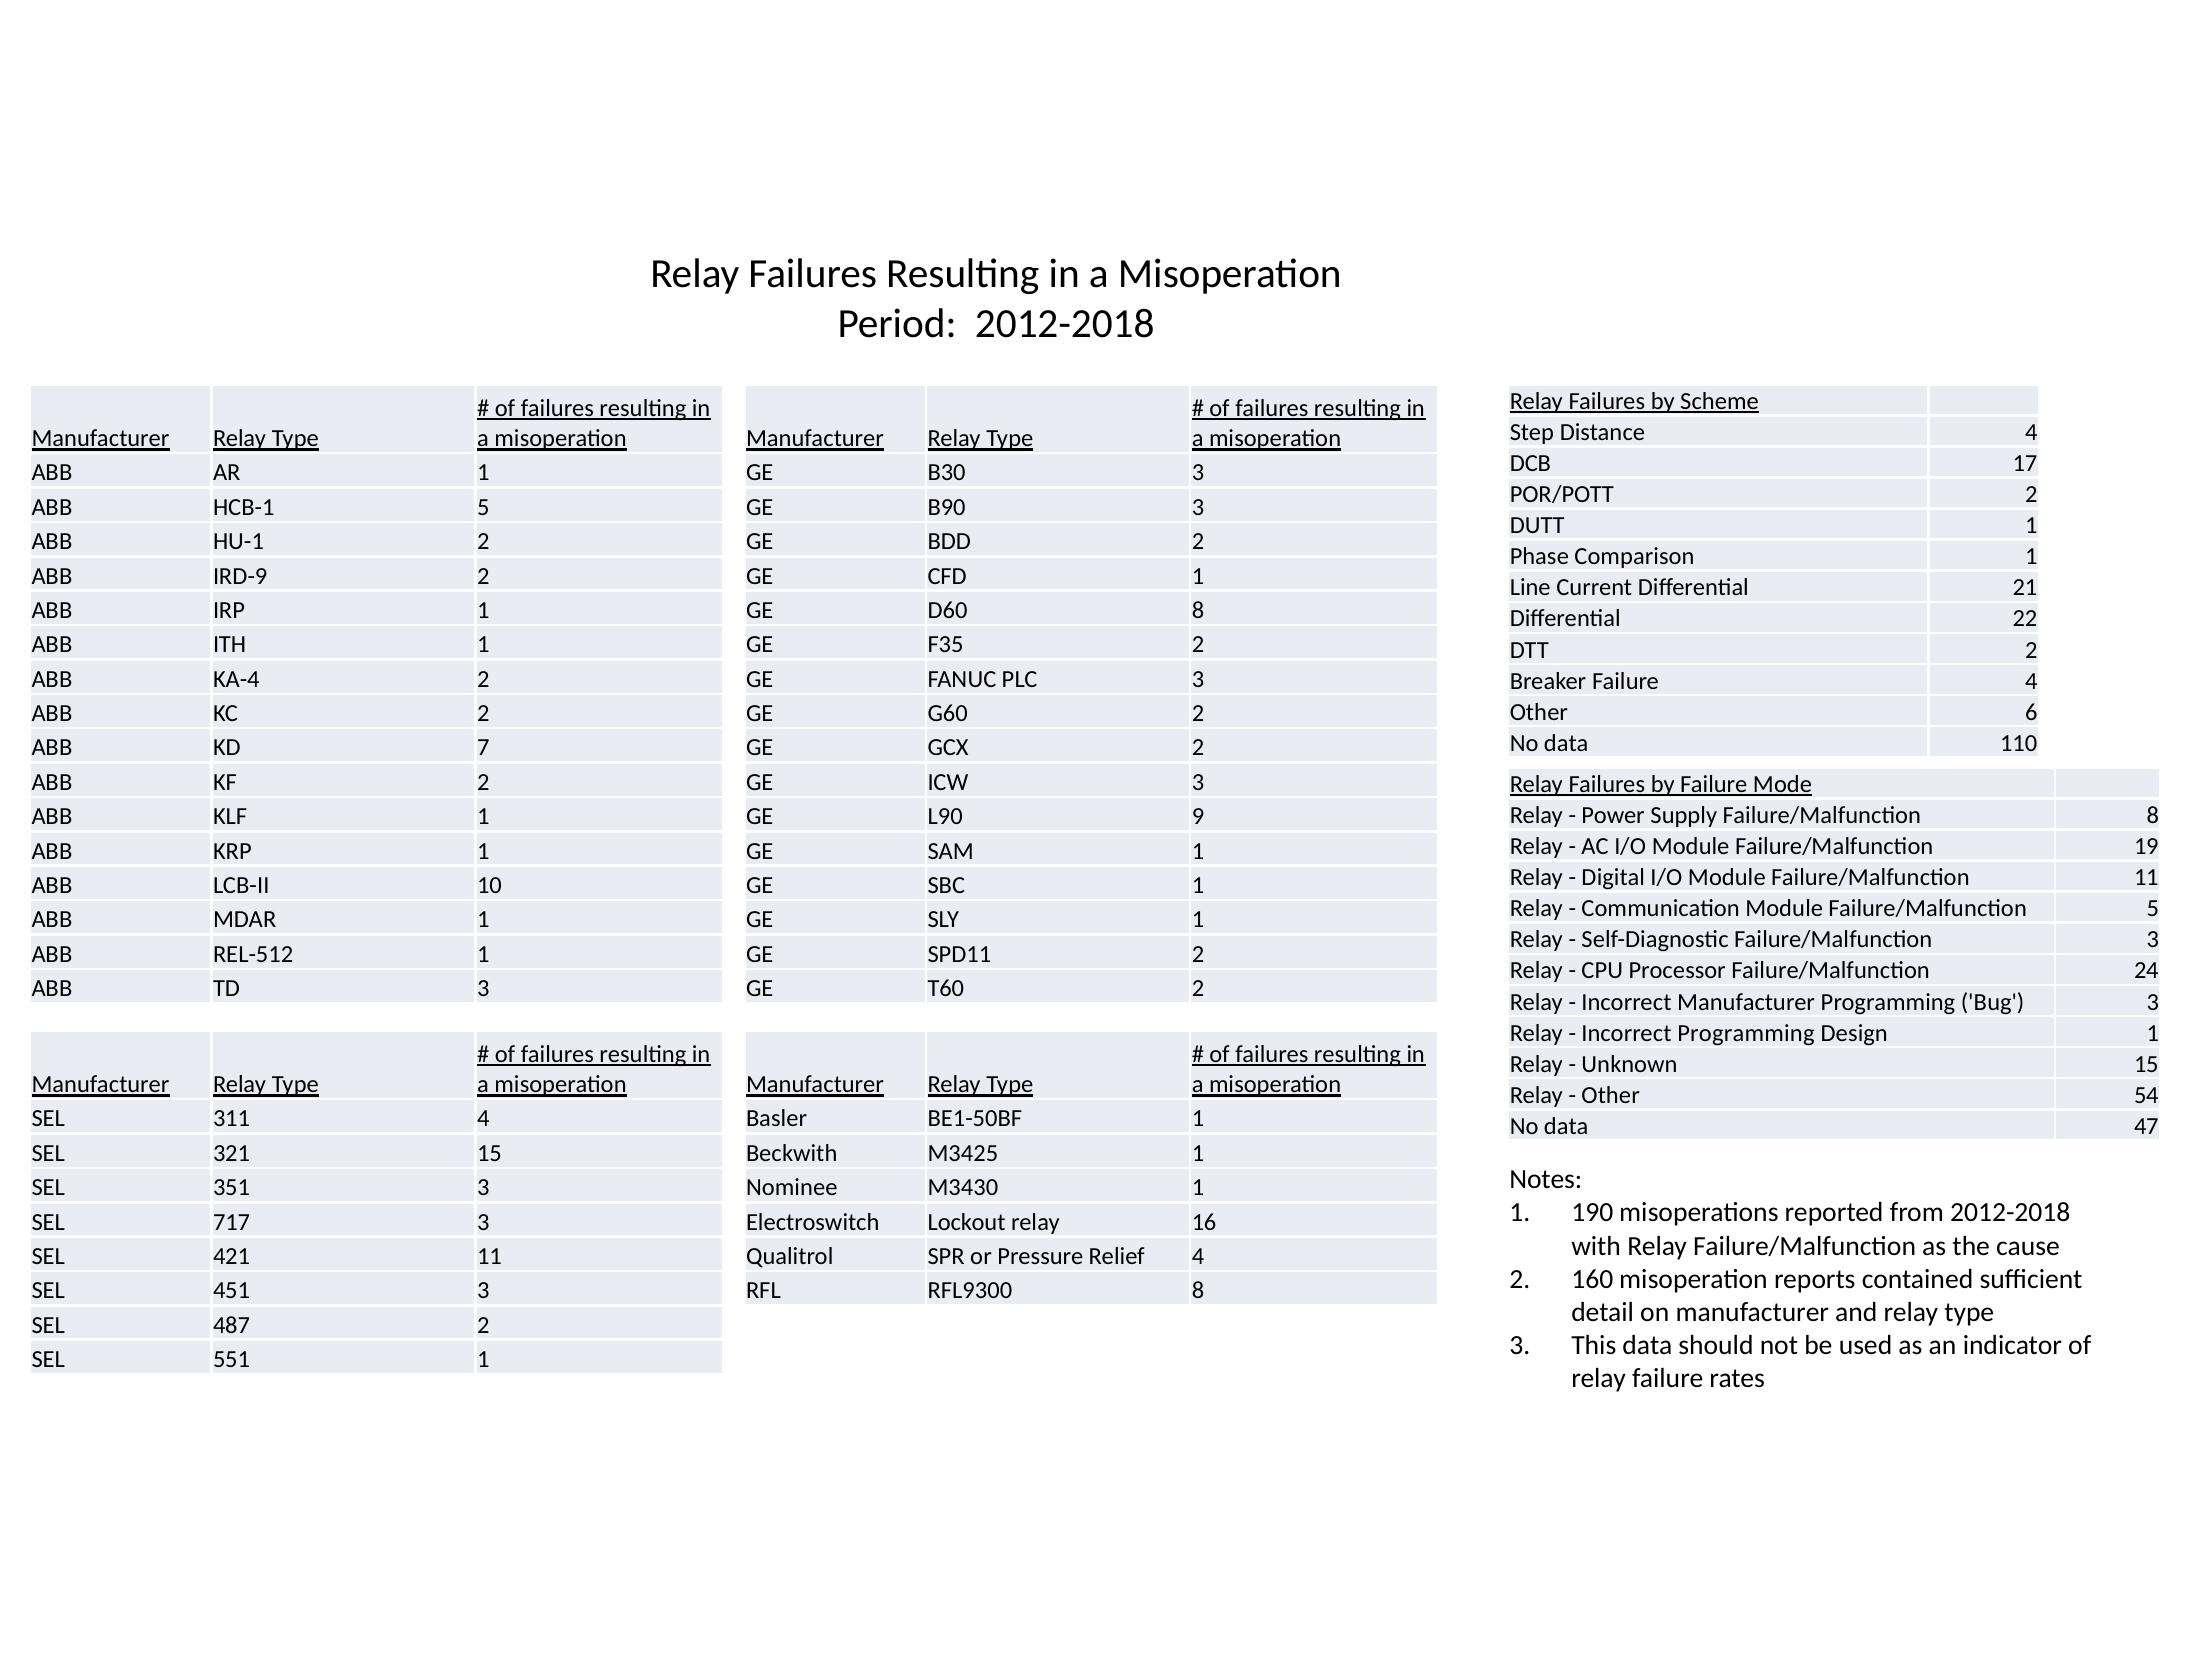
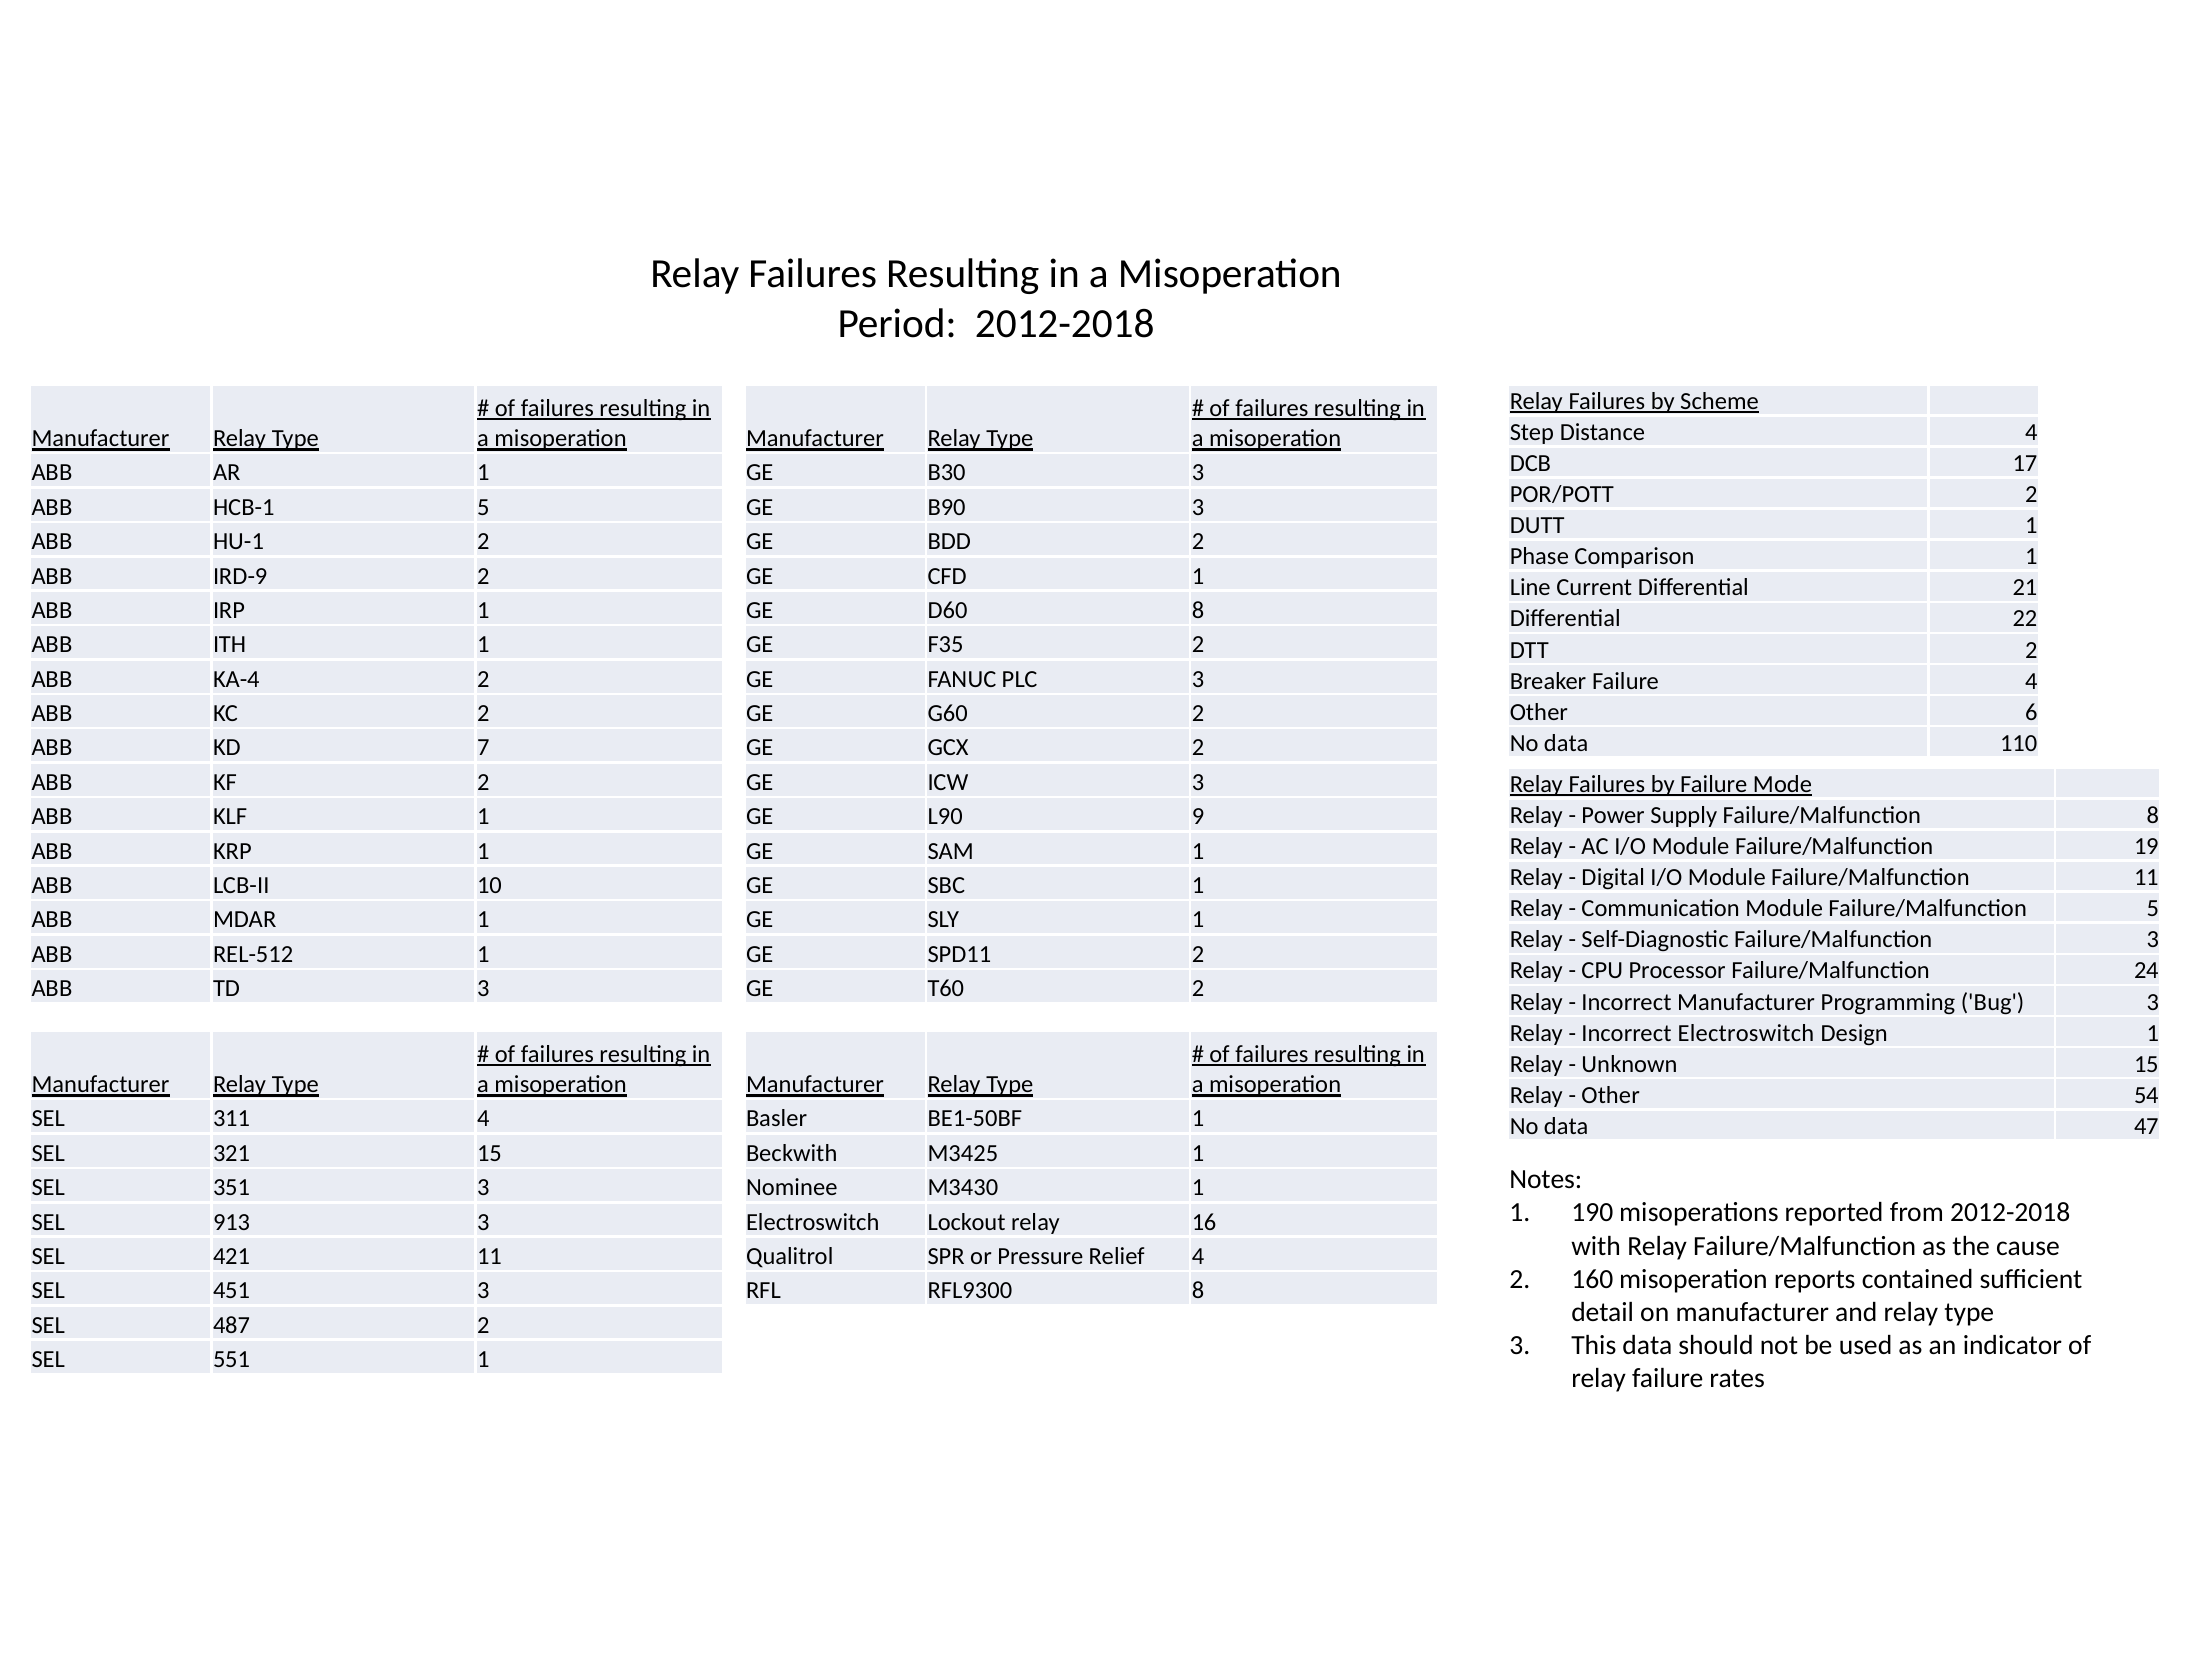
Incorrect Programming: Programming -> Electroswitch (1746, 1033)
717: 717 -> 913 (232, 1222)
